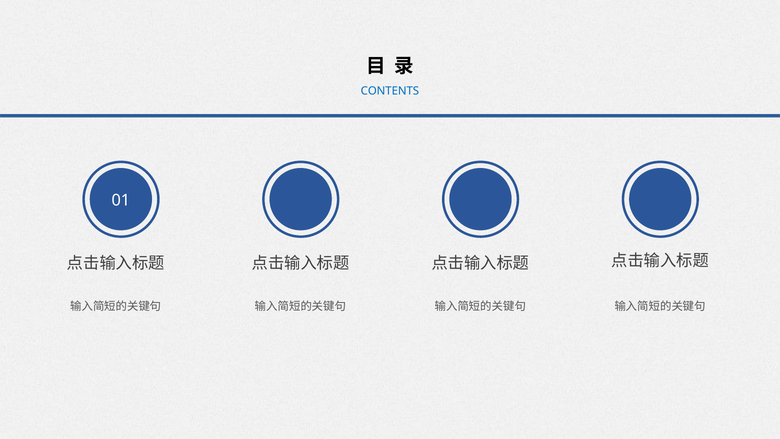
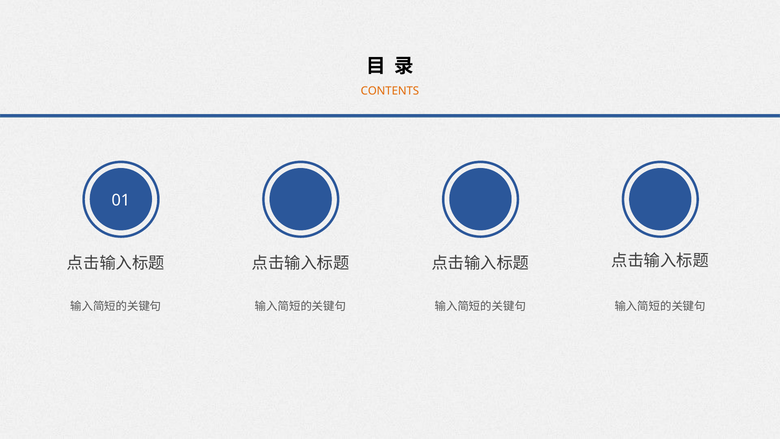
CONTENTS colour: blue -> orange (390, 91)
